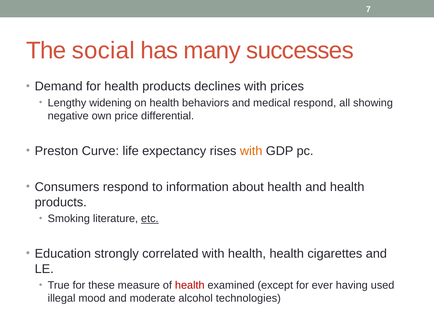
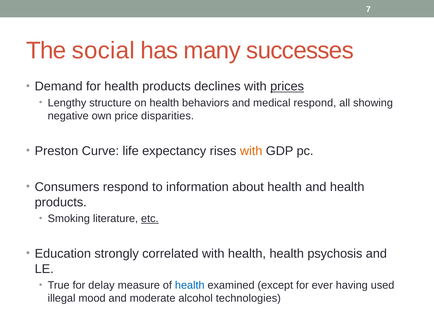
prices underline: none -> present (287, 87)
widening: widening -> structure (110, 103)
differential: differential -> disparities (168, 116)
cigarettes: cigarettes -> psychosis (335, 254)
these: these -> delay (101, 286)
health colour: red -> blue (190, 286)
